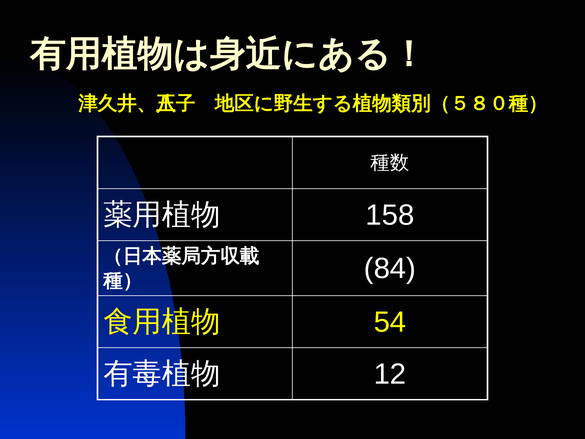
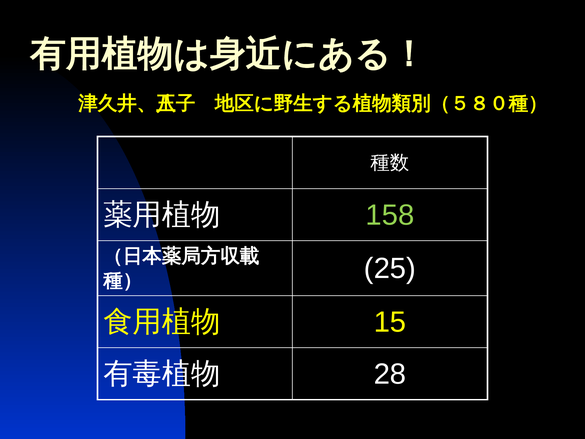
158 colour: white -> light green (390, 215)
84: 84 -> 25 (390, 268)
54: 54 -> 15 (390, 322)
12: 12 -> 28 (390, 374)
